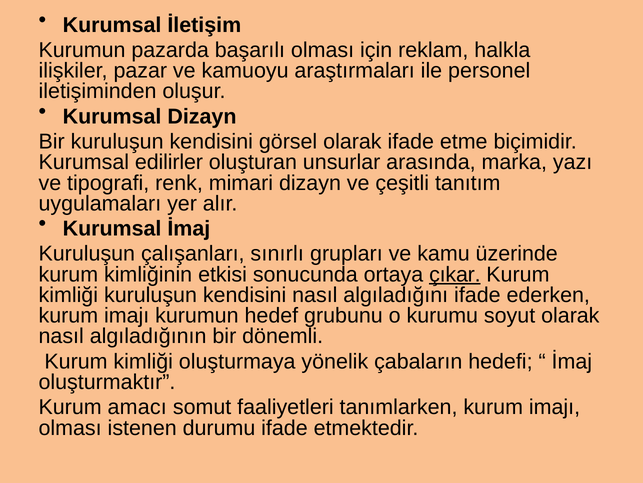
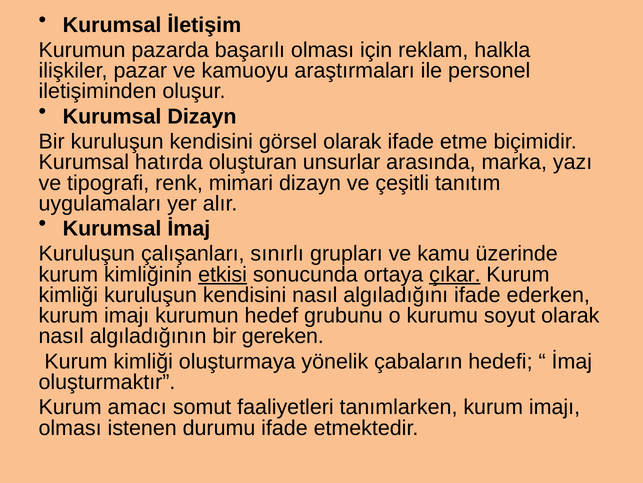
edilirler: edilirler -> hatırda (169, 162)
etkisi underline: none -> present (223, 274)
dönemli: dönemli -> gereken (283, 336)
